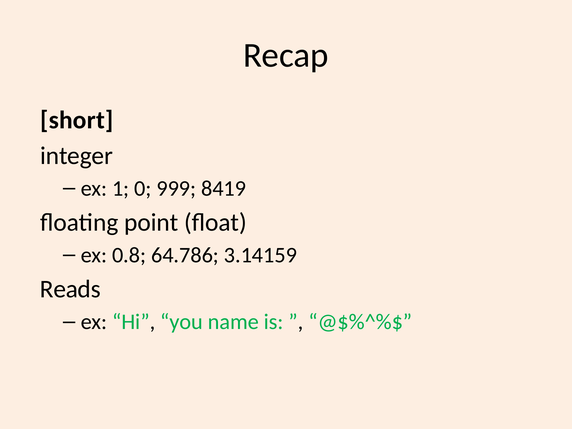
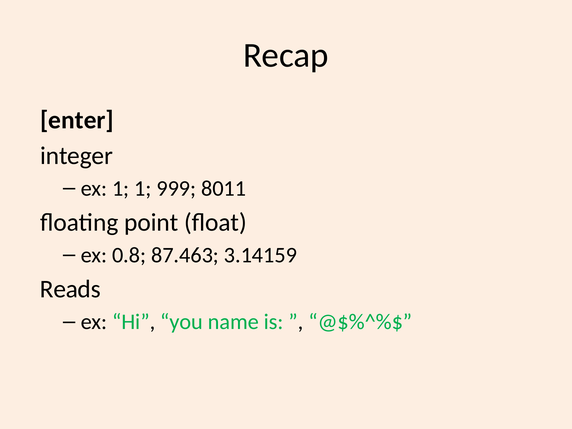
short: short -> enter (77, 120)
1 0: 0 -> 1 (143, 188)
8419: 8419 -> 8011 (224, 188)
64.786: 64.786 -> 87.463 (185, 255)
